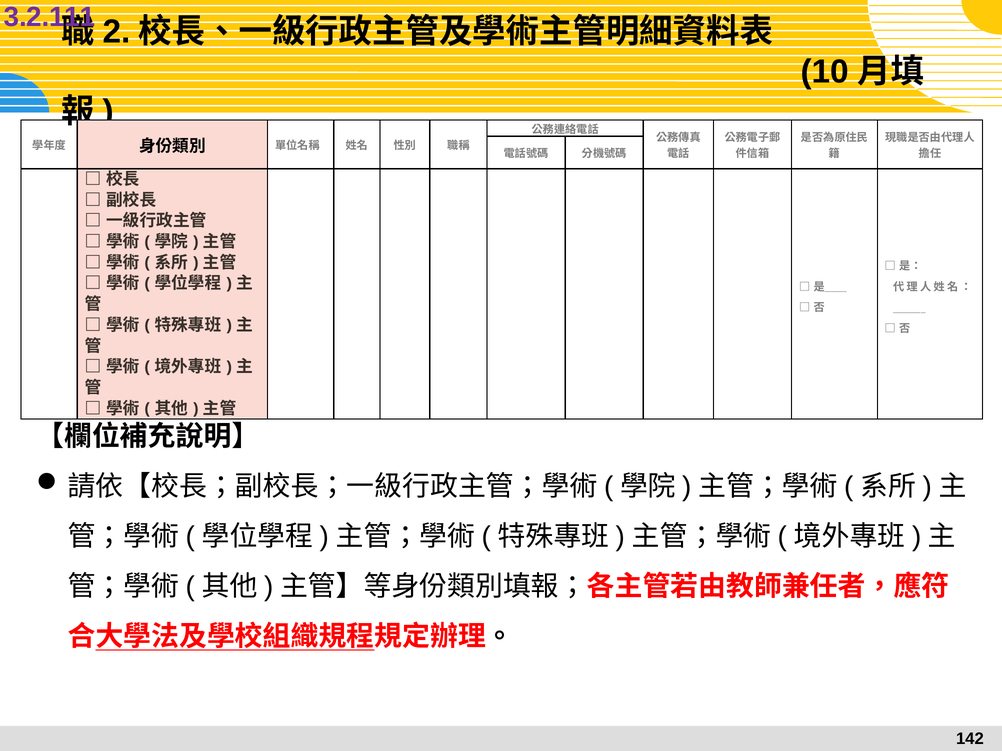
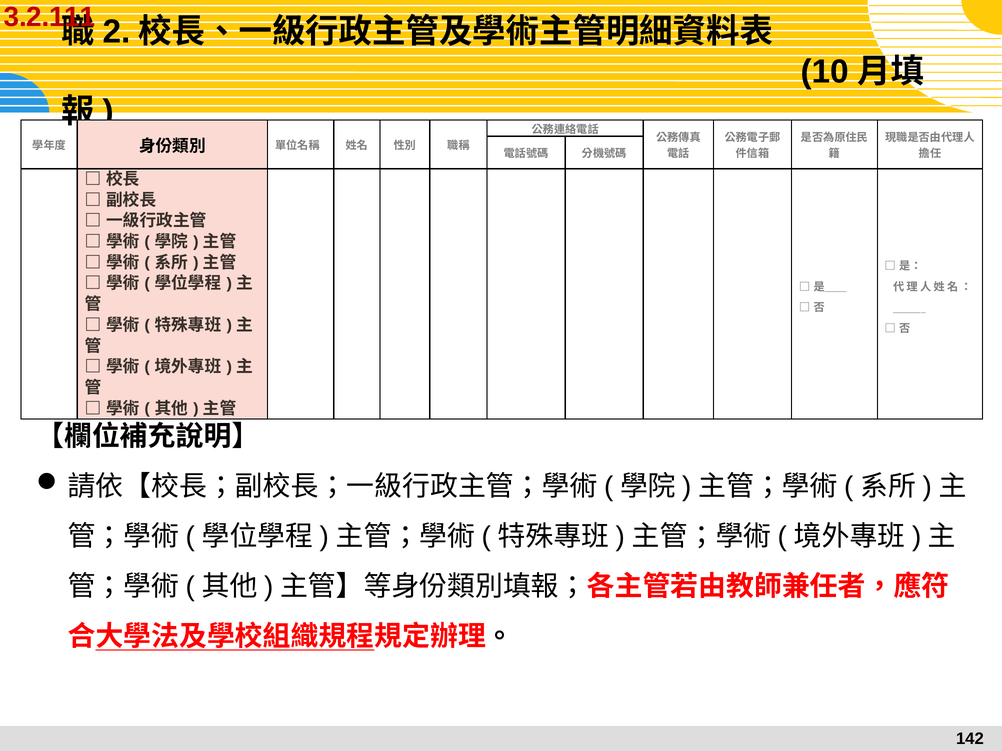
3.2.111 colour: purple -> red (49, 17)
